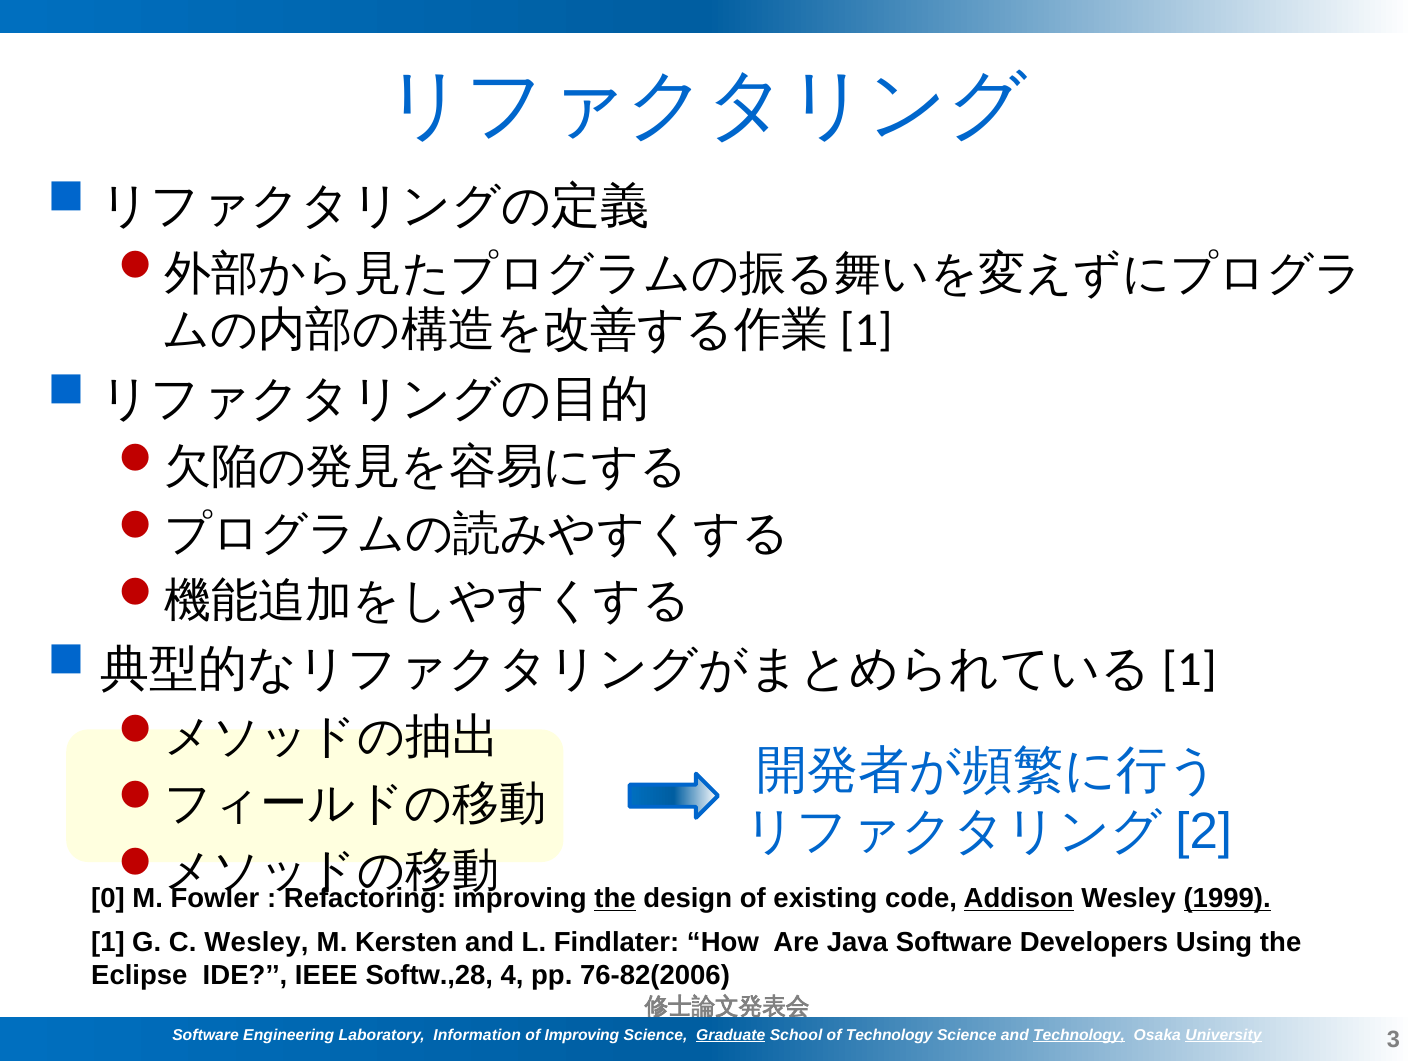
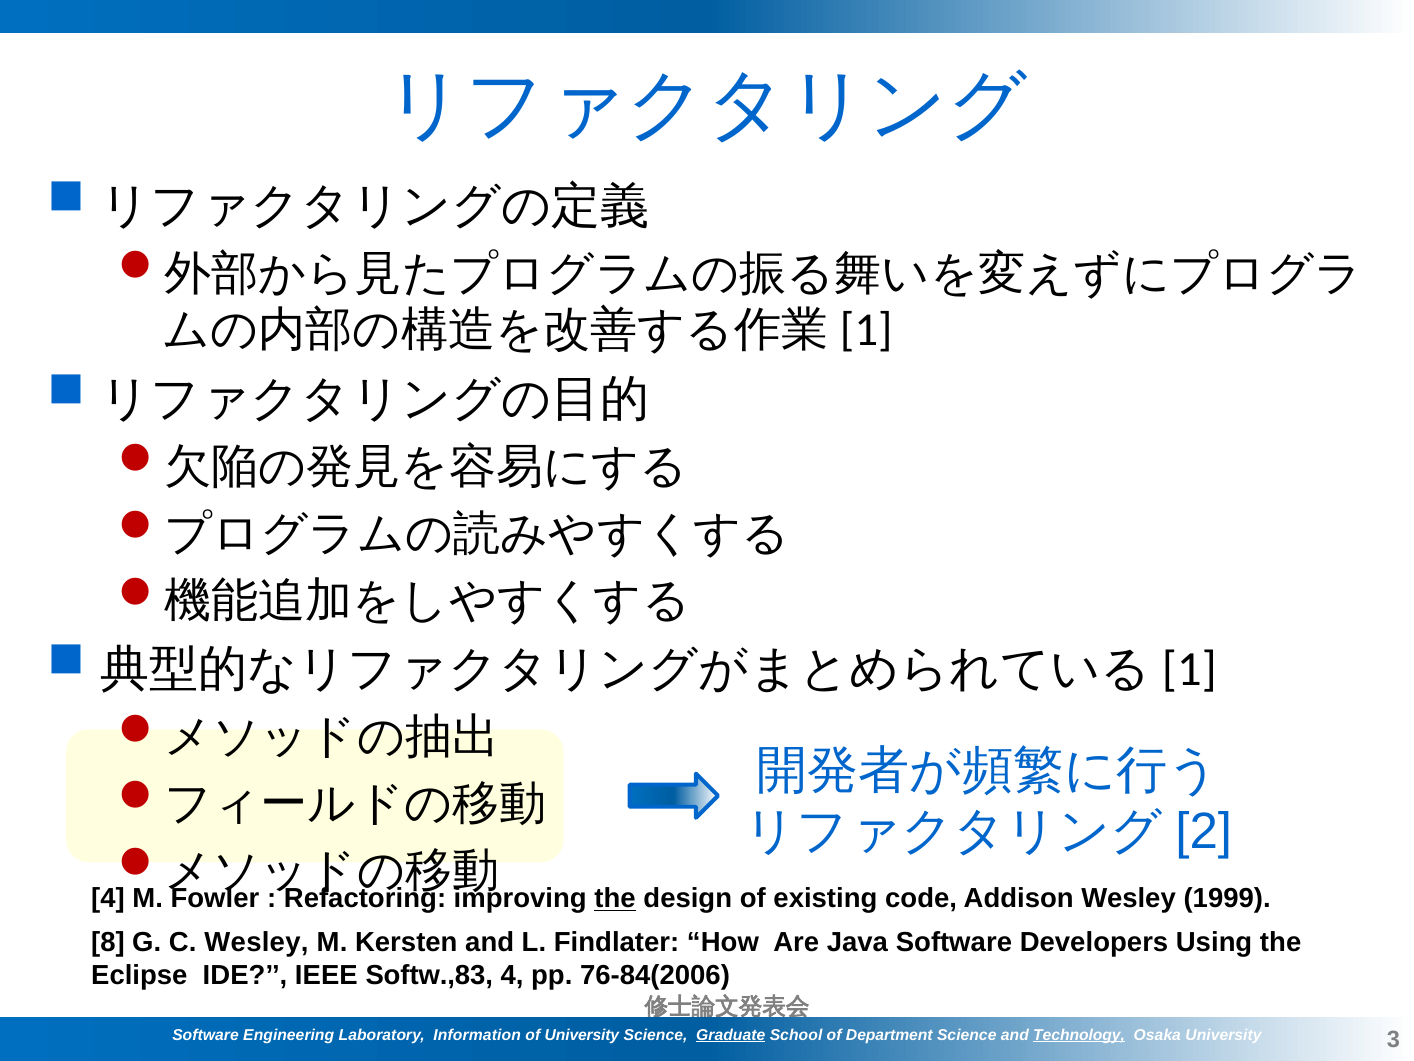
0: 0 -> 4 (108, 898)
Addison underline: present -> none (1019, 898)
1999 underline: present -> none (1227, 898)
1: 1 -> 8 (108, 942)
Softw.,28: Softw.,28 -> Softw.,83 (429, 975)
76-82(2006: 76-82(2006 -> 76-84(2006 (655, 975)
of Improving: Improving -> University (582, 1035)
of Technology: Technology -> Department (889, 1035)
University underline: present -> none (1223, 1035)
